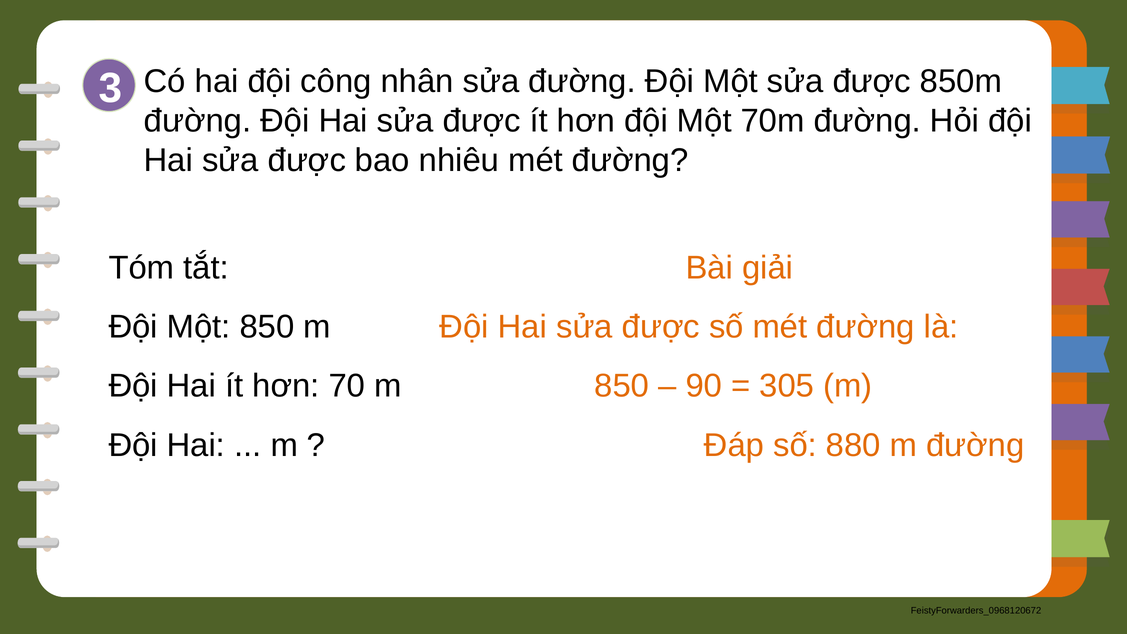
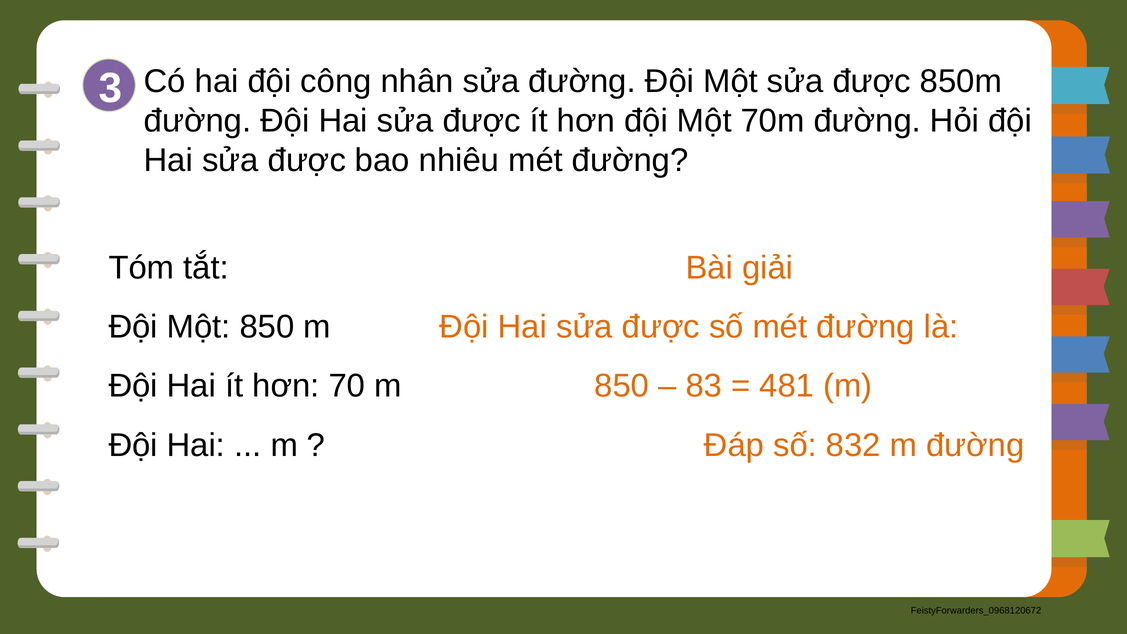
90: 90 -> 83 (704, 386)
305: 305 -> 481 (787, 386)
880: 880 -> 832 (853, 445)
